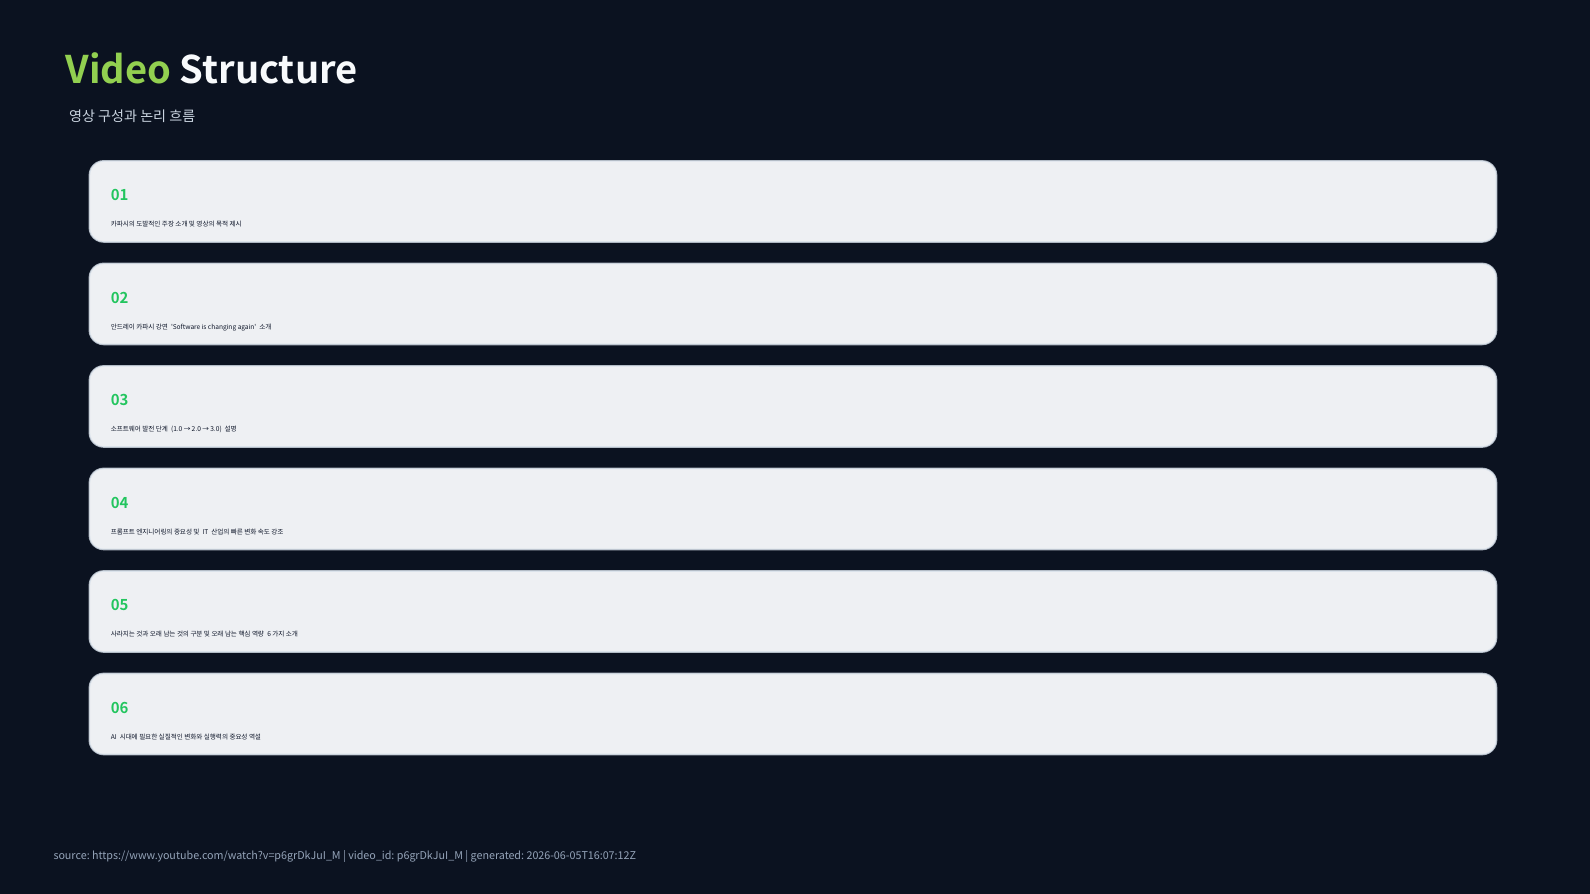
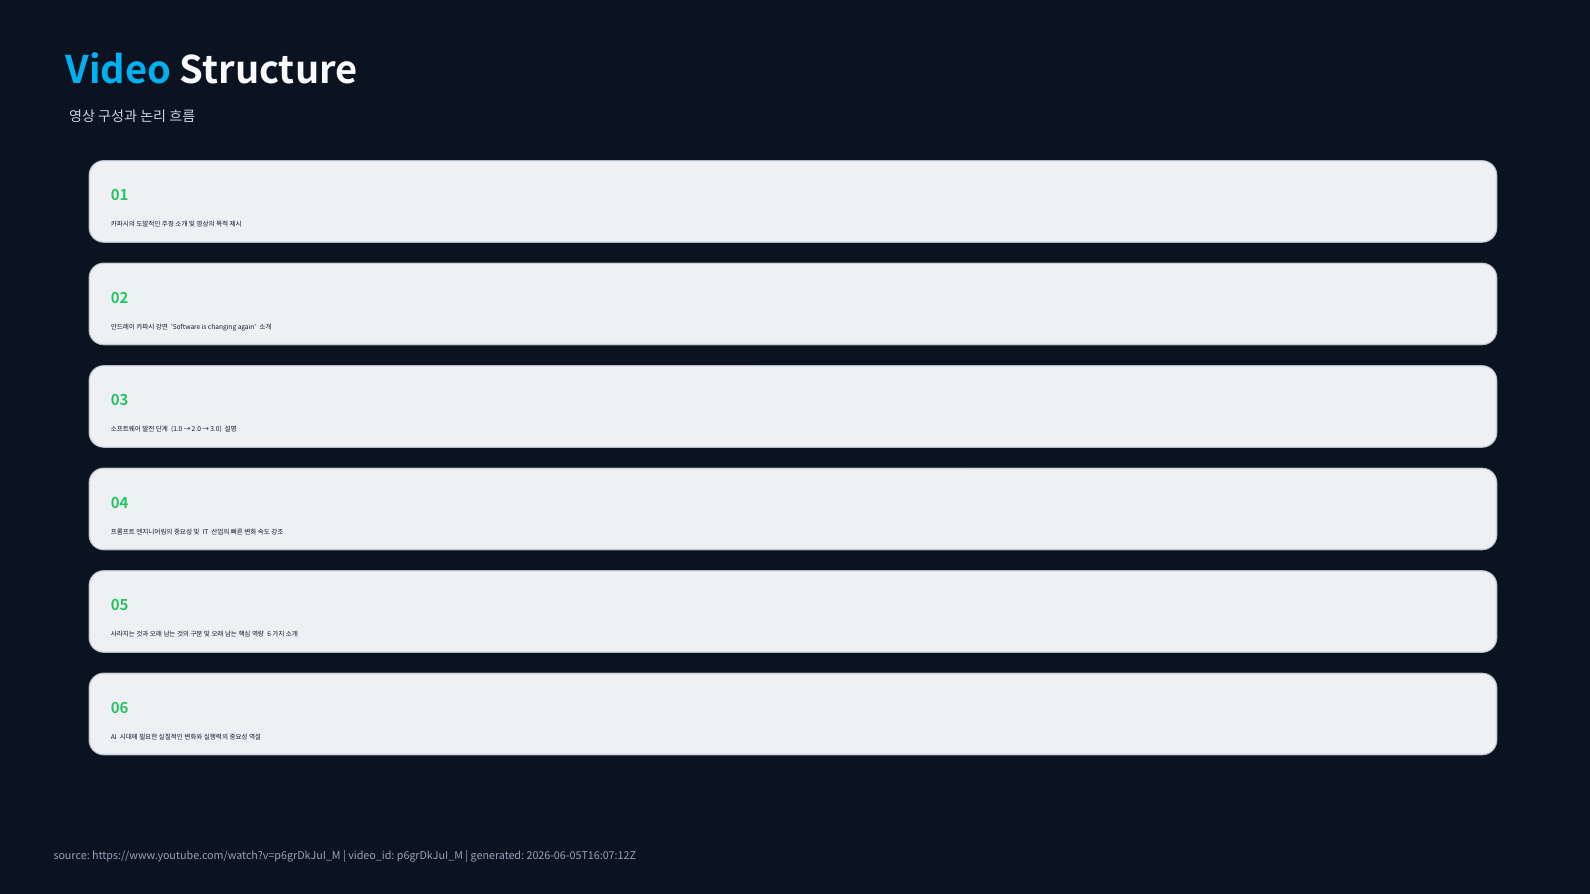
Video colour: light green -> light blue (118, 71)
